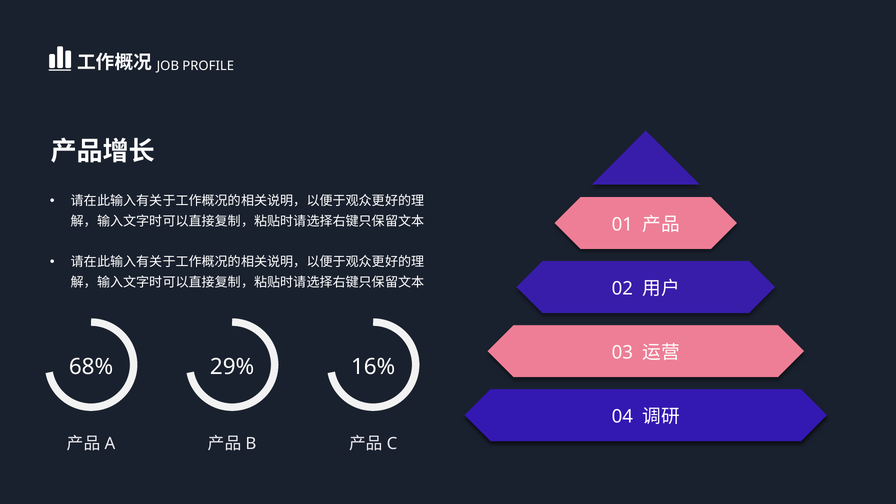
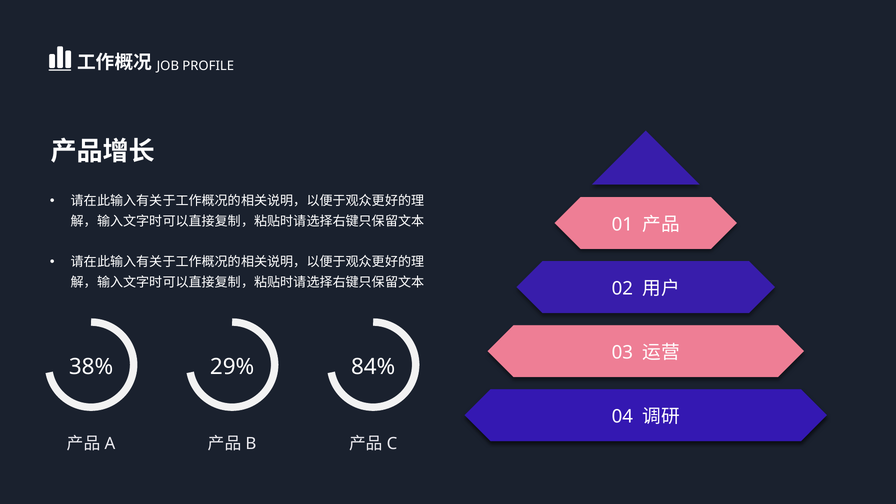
68%: 68% -> 38% (91, 367)
16%: 16% -> 84% (373, 367)
